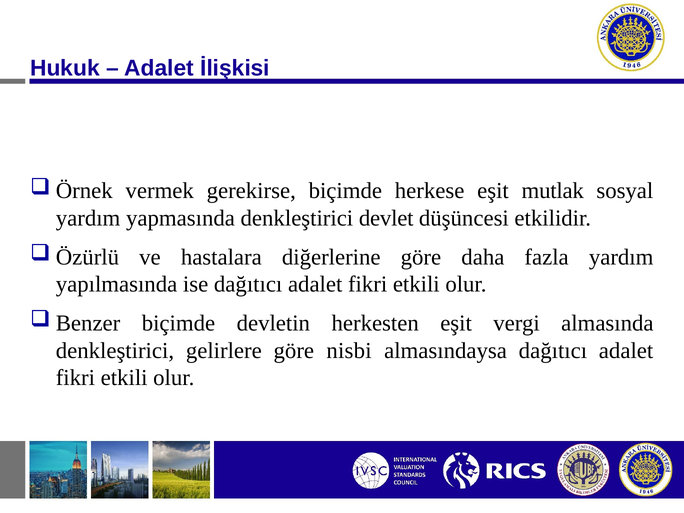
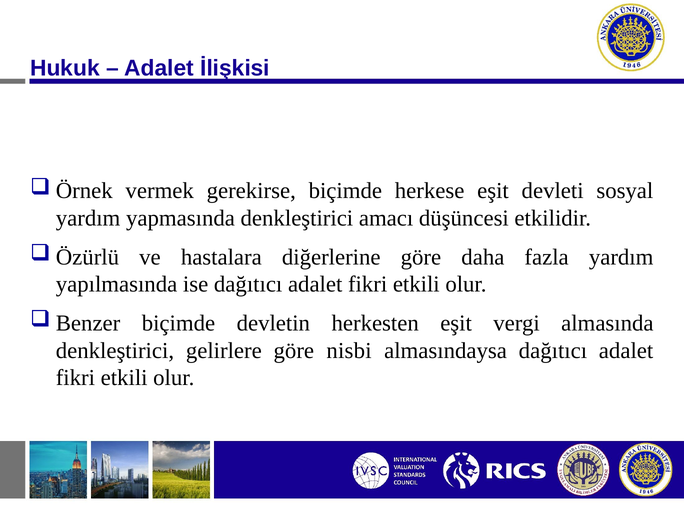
mutlak: mutlak -> devleti (553, 191)
devlet: devlet -> amacı (386, 218)
